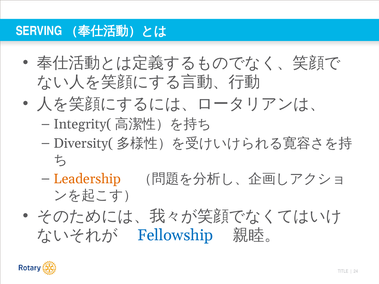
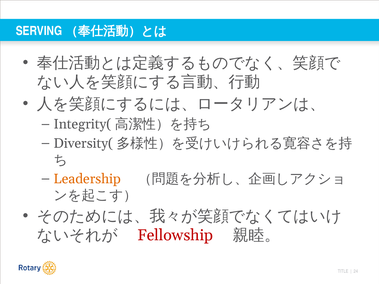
Fellowship colour: blue -> red (175, 235)
